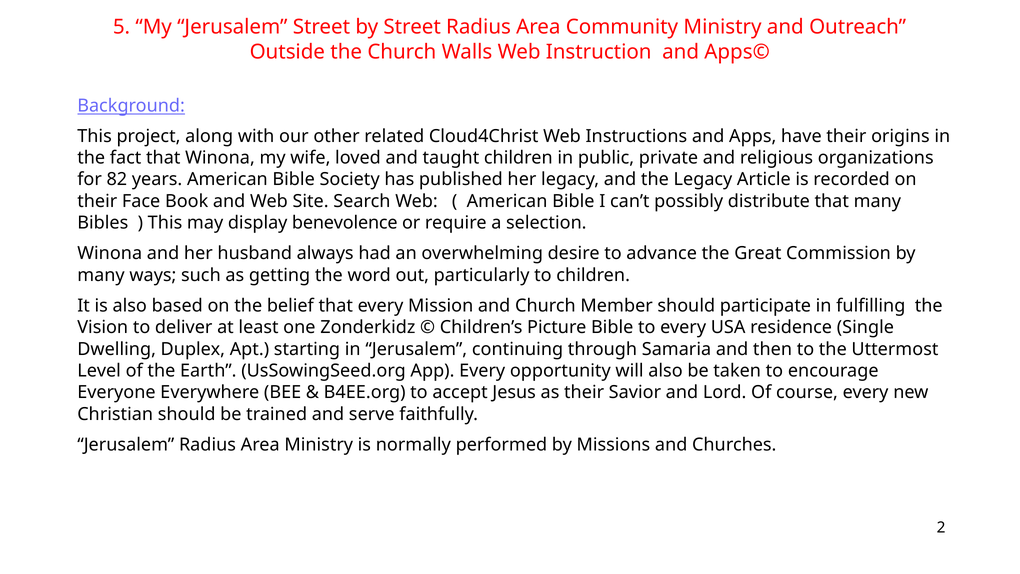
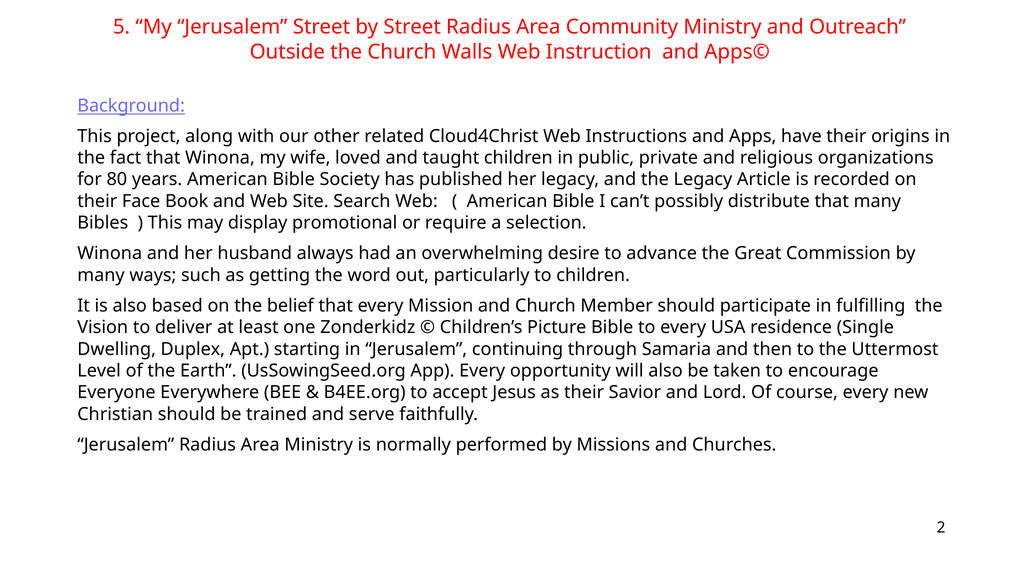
82: 82 -> 80 (117, 180)
benevolence: benevolence -> promotional (345, 223)
